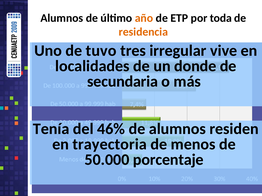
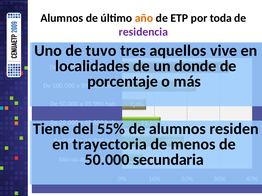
residencia colour: orange -> purple (143, 32)
irregular: irregular -> aquellos (178, 51)
secundaria: secundaria -> porcentaje (123, 82)
Tenía: Tenía -> Tiene (51, 129)
46%: 46% -> 55% (111, 129)
porcentaje: porcentaje -> secundaria (168, 160)
